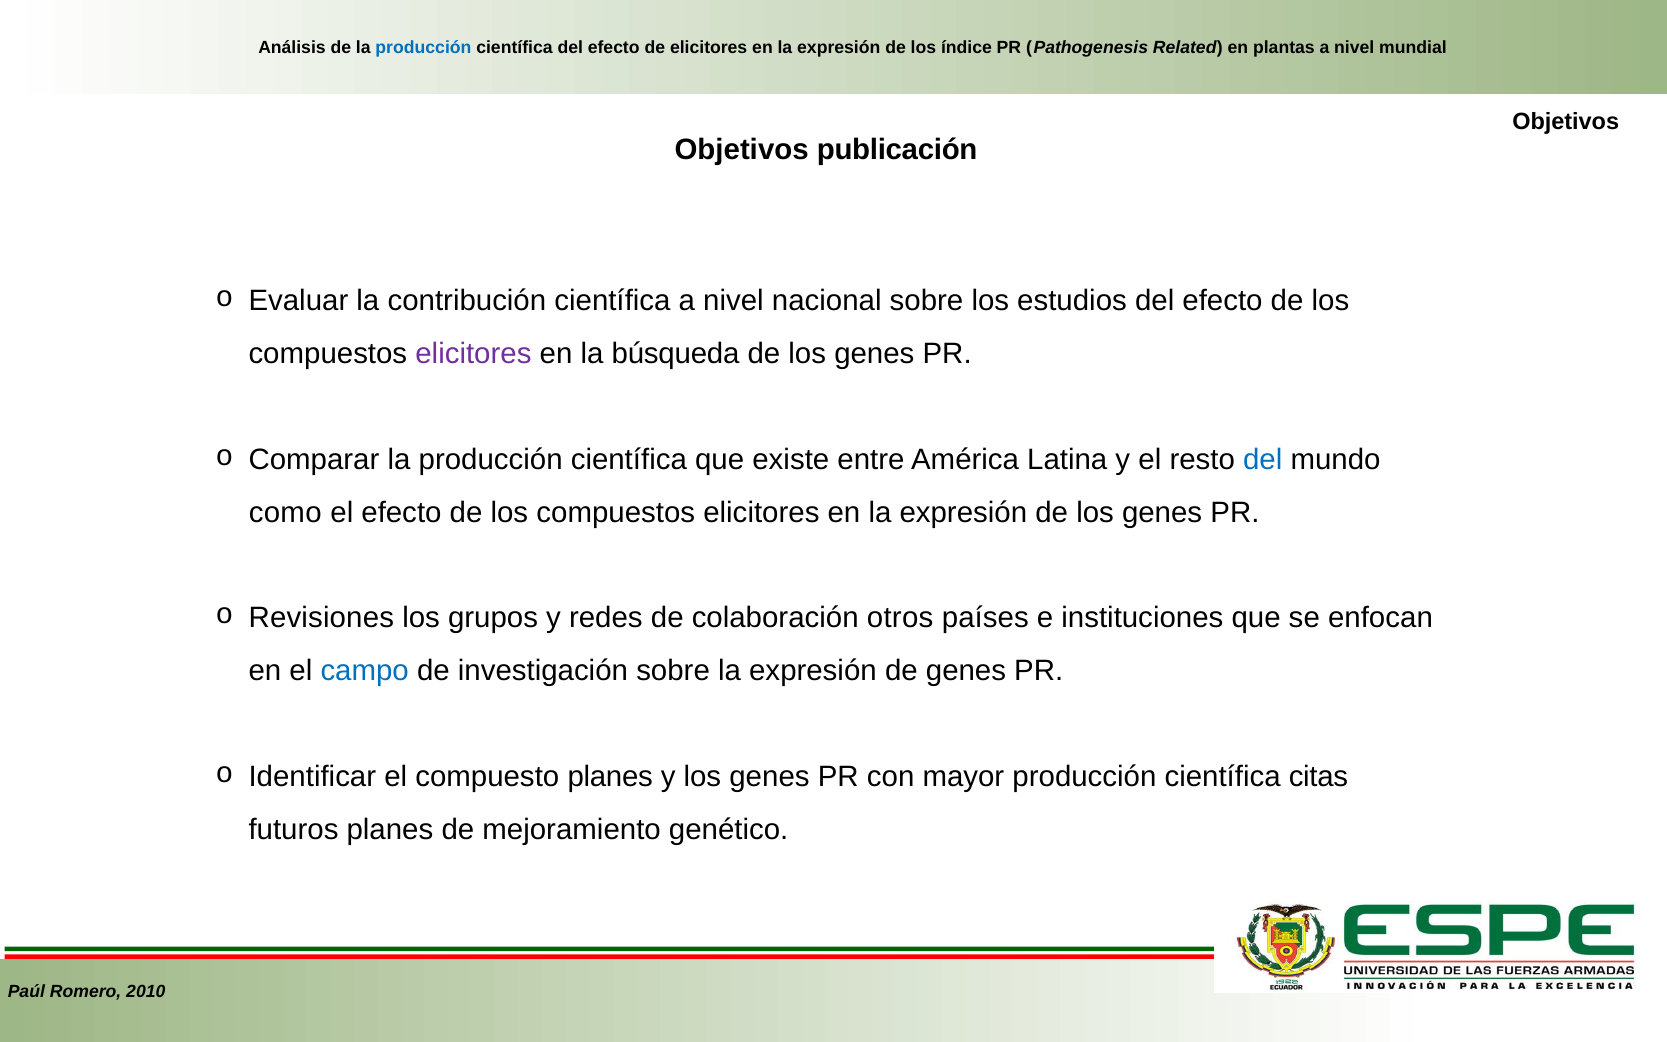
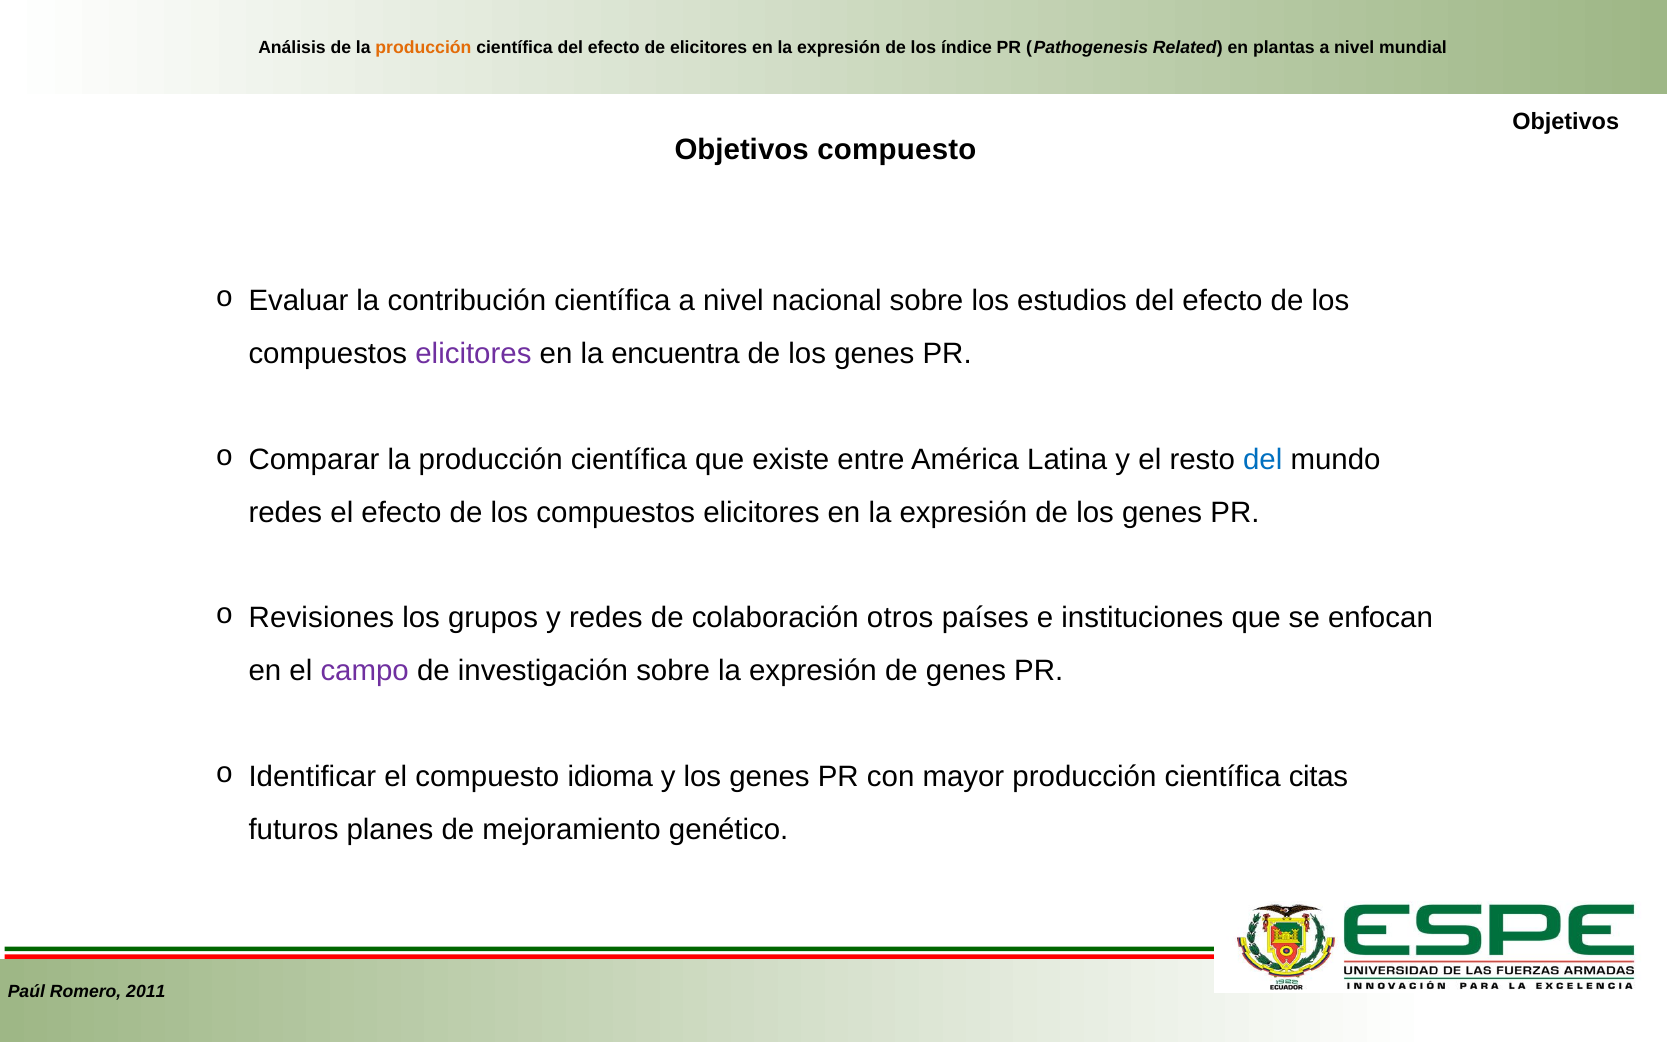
producción colour: blue -> orange (423, 48)
Objetivos publicación: publicación -> compuesto (897, 149)
búsqueda: búsqueda -> encuentra (676, 353)
como: como -> redes (285, 512)
campo colour: blue -> purple (365, 671)
compuesto planes: planes -> idioma (610, 777)
2010: 2010 -> 2011 (146, 991)
